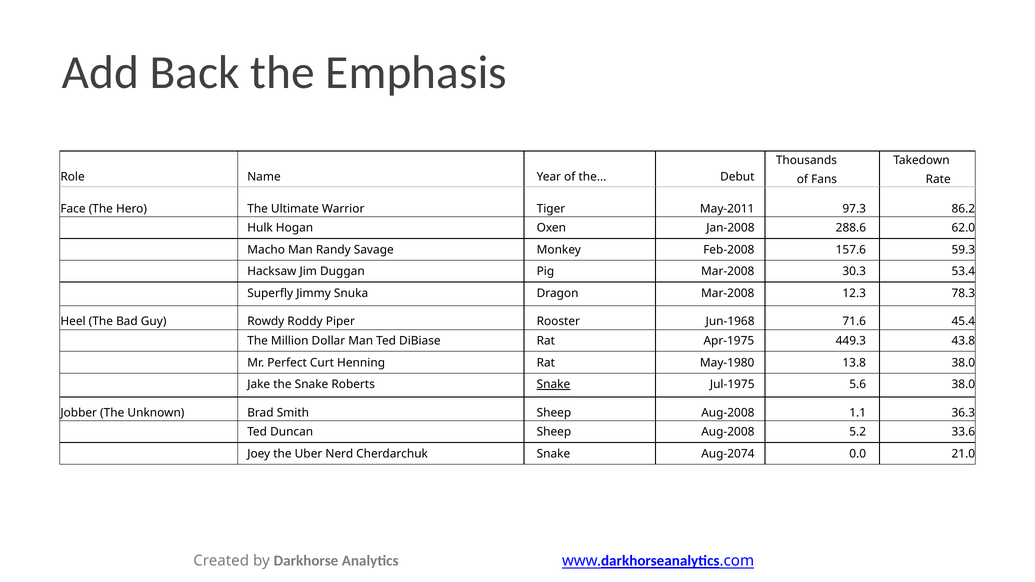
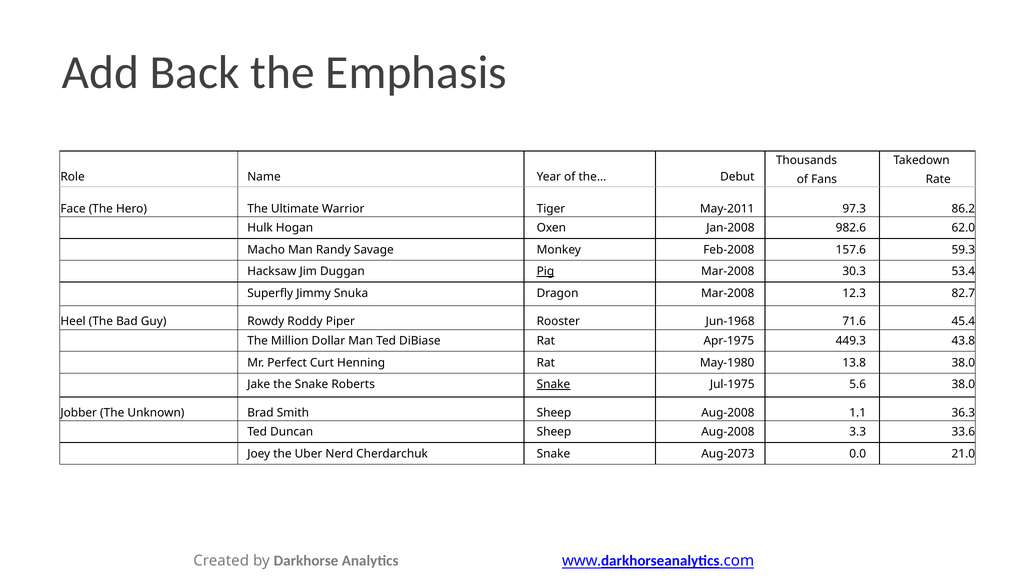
288.6: 288.6 -> 982.6 (851, 228)
Pig underline: none -> present (545, 271)
78.3: 78.3 -> 82.7 (963, 293)
5.2: 5.2 -> 3.3 (858, 432)
Aug-2074: Aug-2074 -> Aug-2073 (728, 454)
